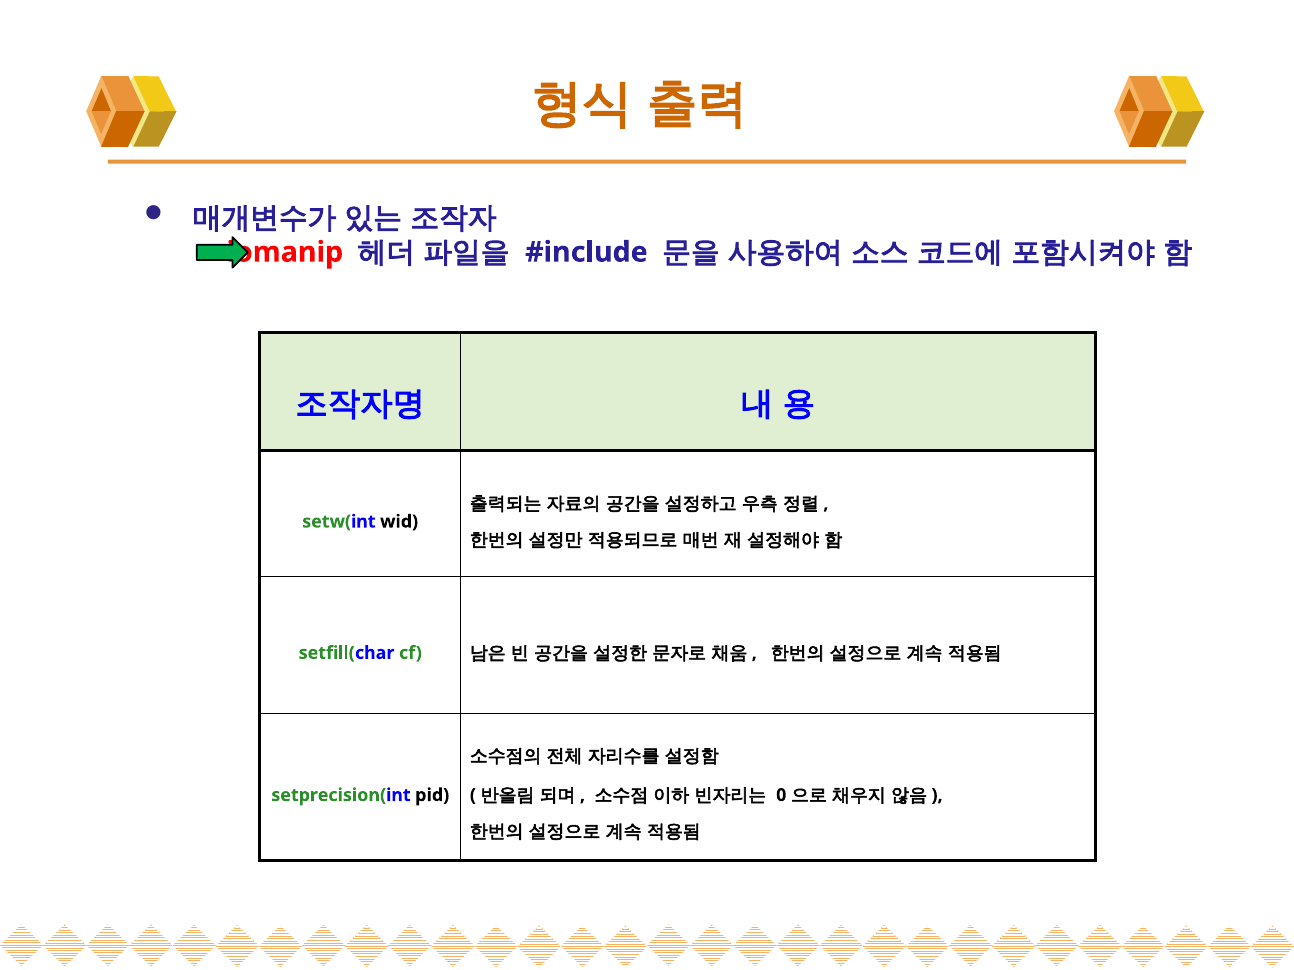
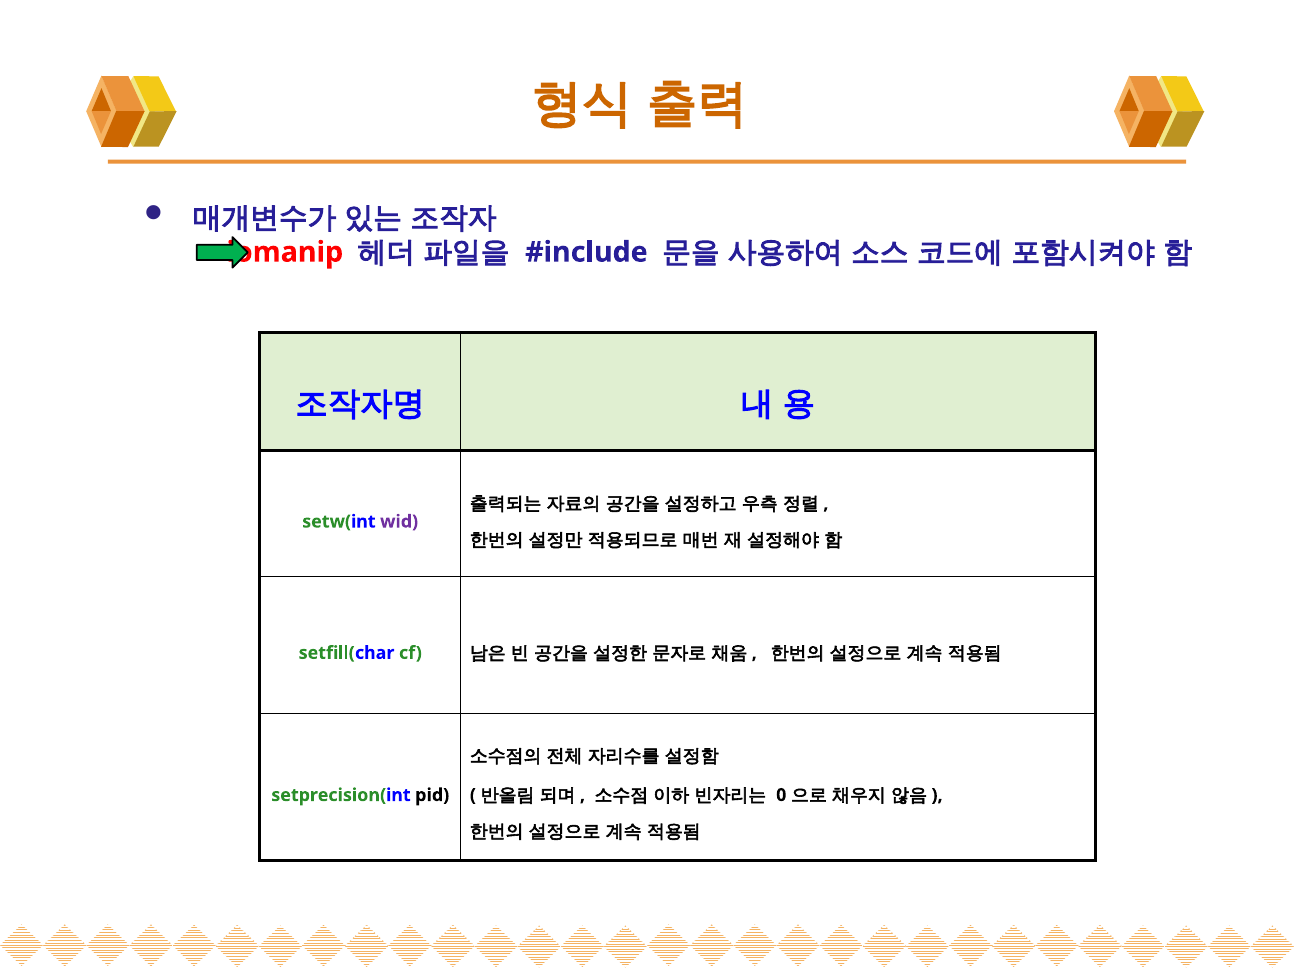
wid colour: black -> purple (399, 522)
